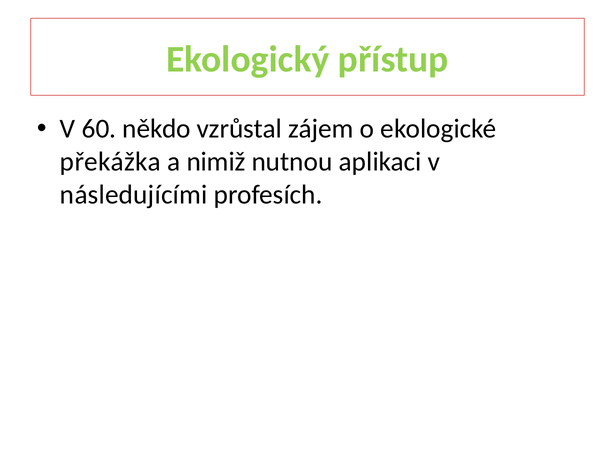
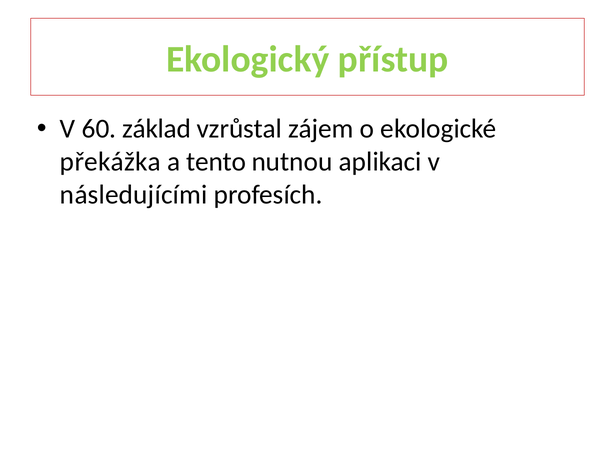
někdo: někdo -> základ (157, 129)
nimiž: nimiž -> tento (216, 162)
